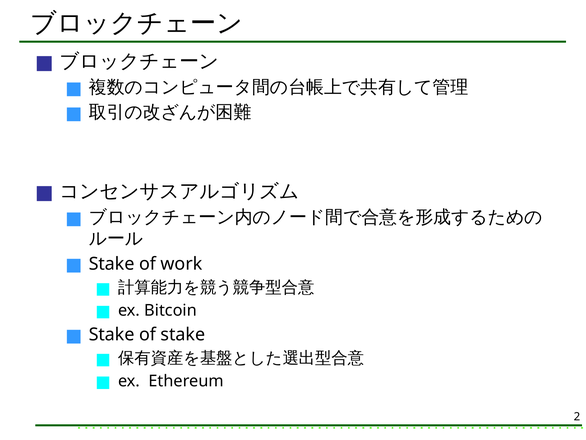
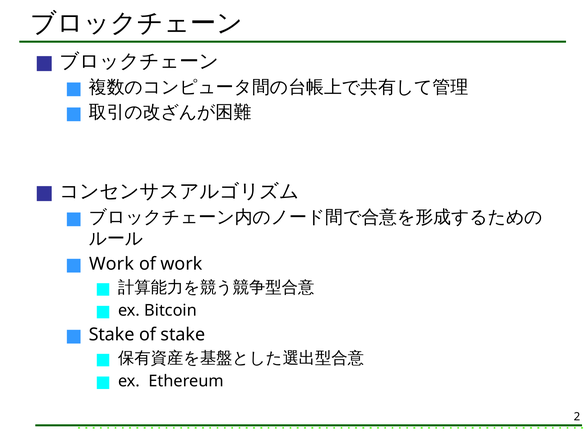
Stake: Stake -> Work (112, 263)
